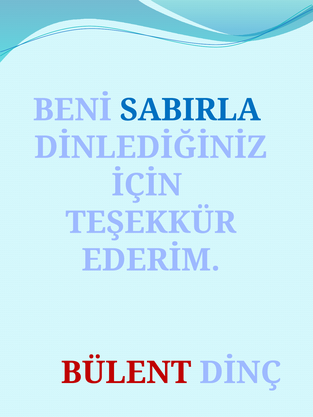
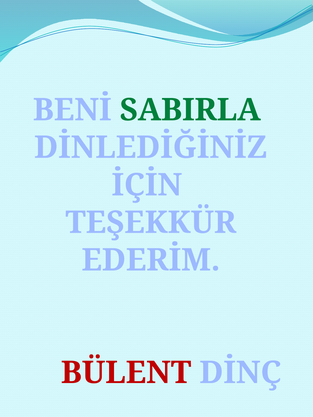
SABIRLA colour: blue -> green (190, 110)
